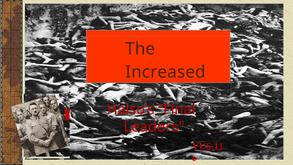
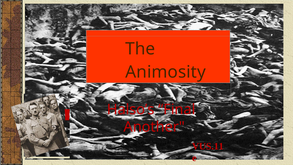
Increased: Increased -> Animosity (166, 72)
Leaders: Leaders -> Another (154, 127)
